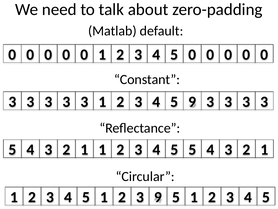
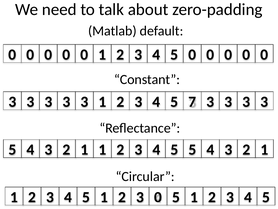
5 9: 9 -> 7 (192, 102)
3 9: 9 -> 0 (158, 197)
